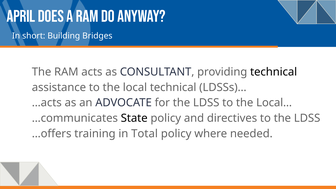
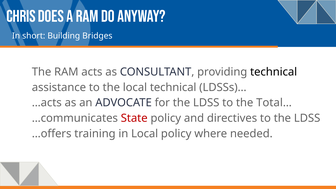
April: April -> Chris (21, 16)
Local…: Local… -> Total… (274, 103)
State colour: black -> red (134, 118)
in Total: Total -> Local (145, 134)
